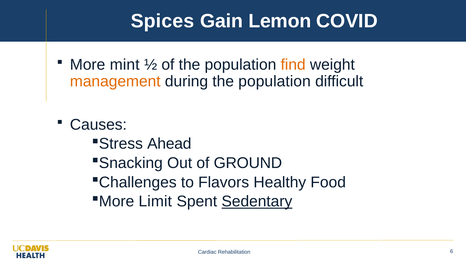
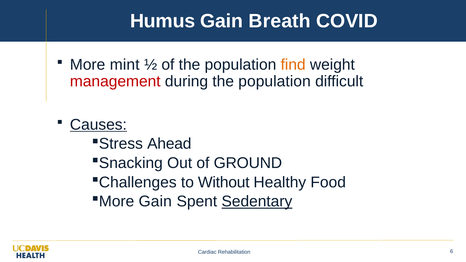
Spices: Spices -> Humus (163, 21)
Lemon: Lemon -> Breath (280, 21)
management colour: orange -> red (115, 81)
Causes underline: none -> present (98, 125)
Flavors: Flavors -> Without (224, 182)
Limit: Limit -> Gain (155, 202)
